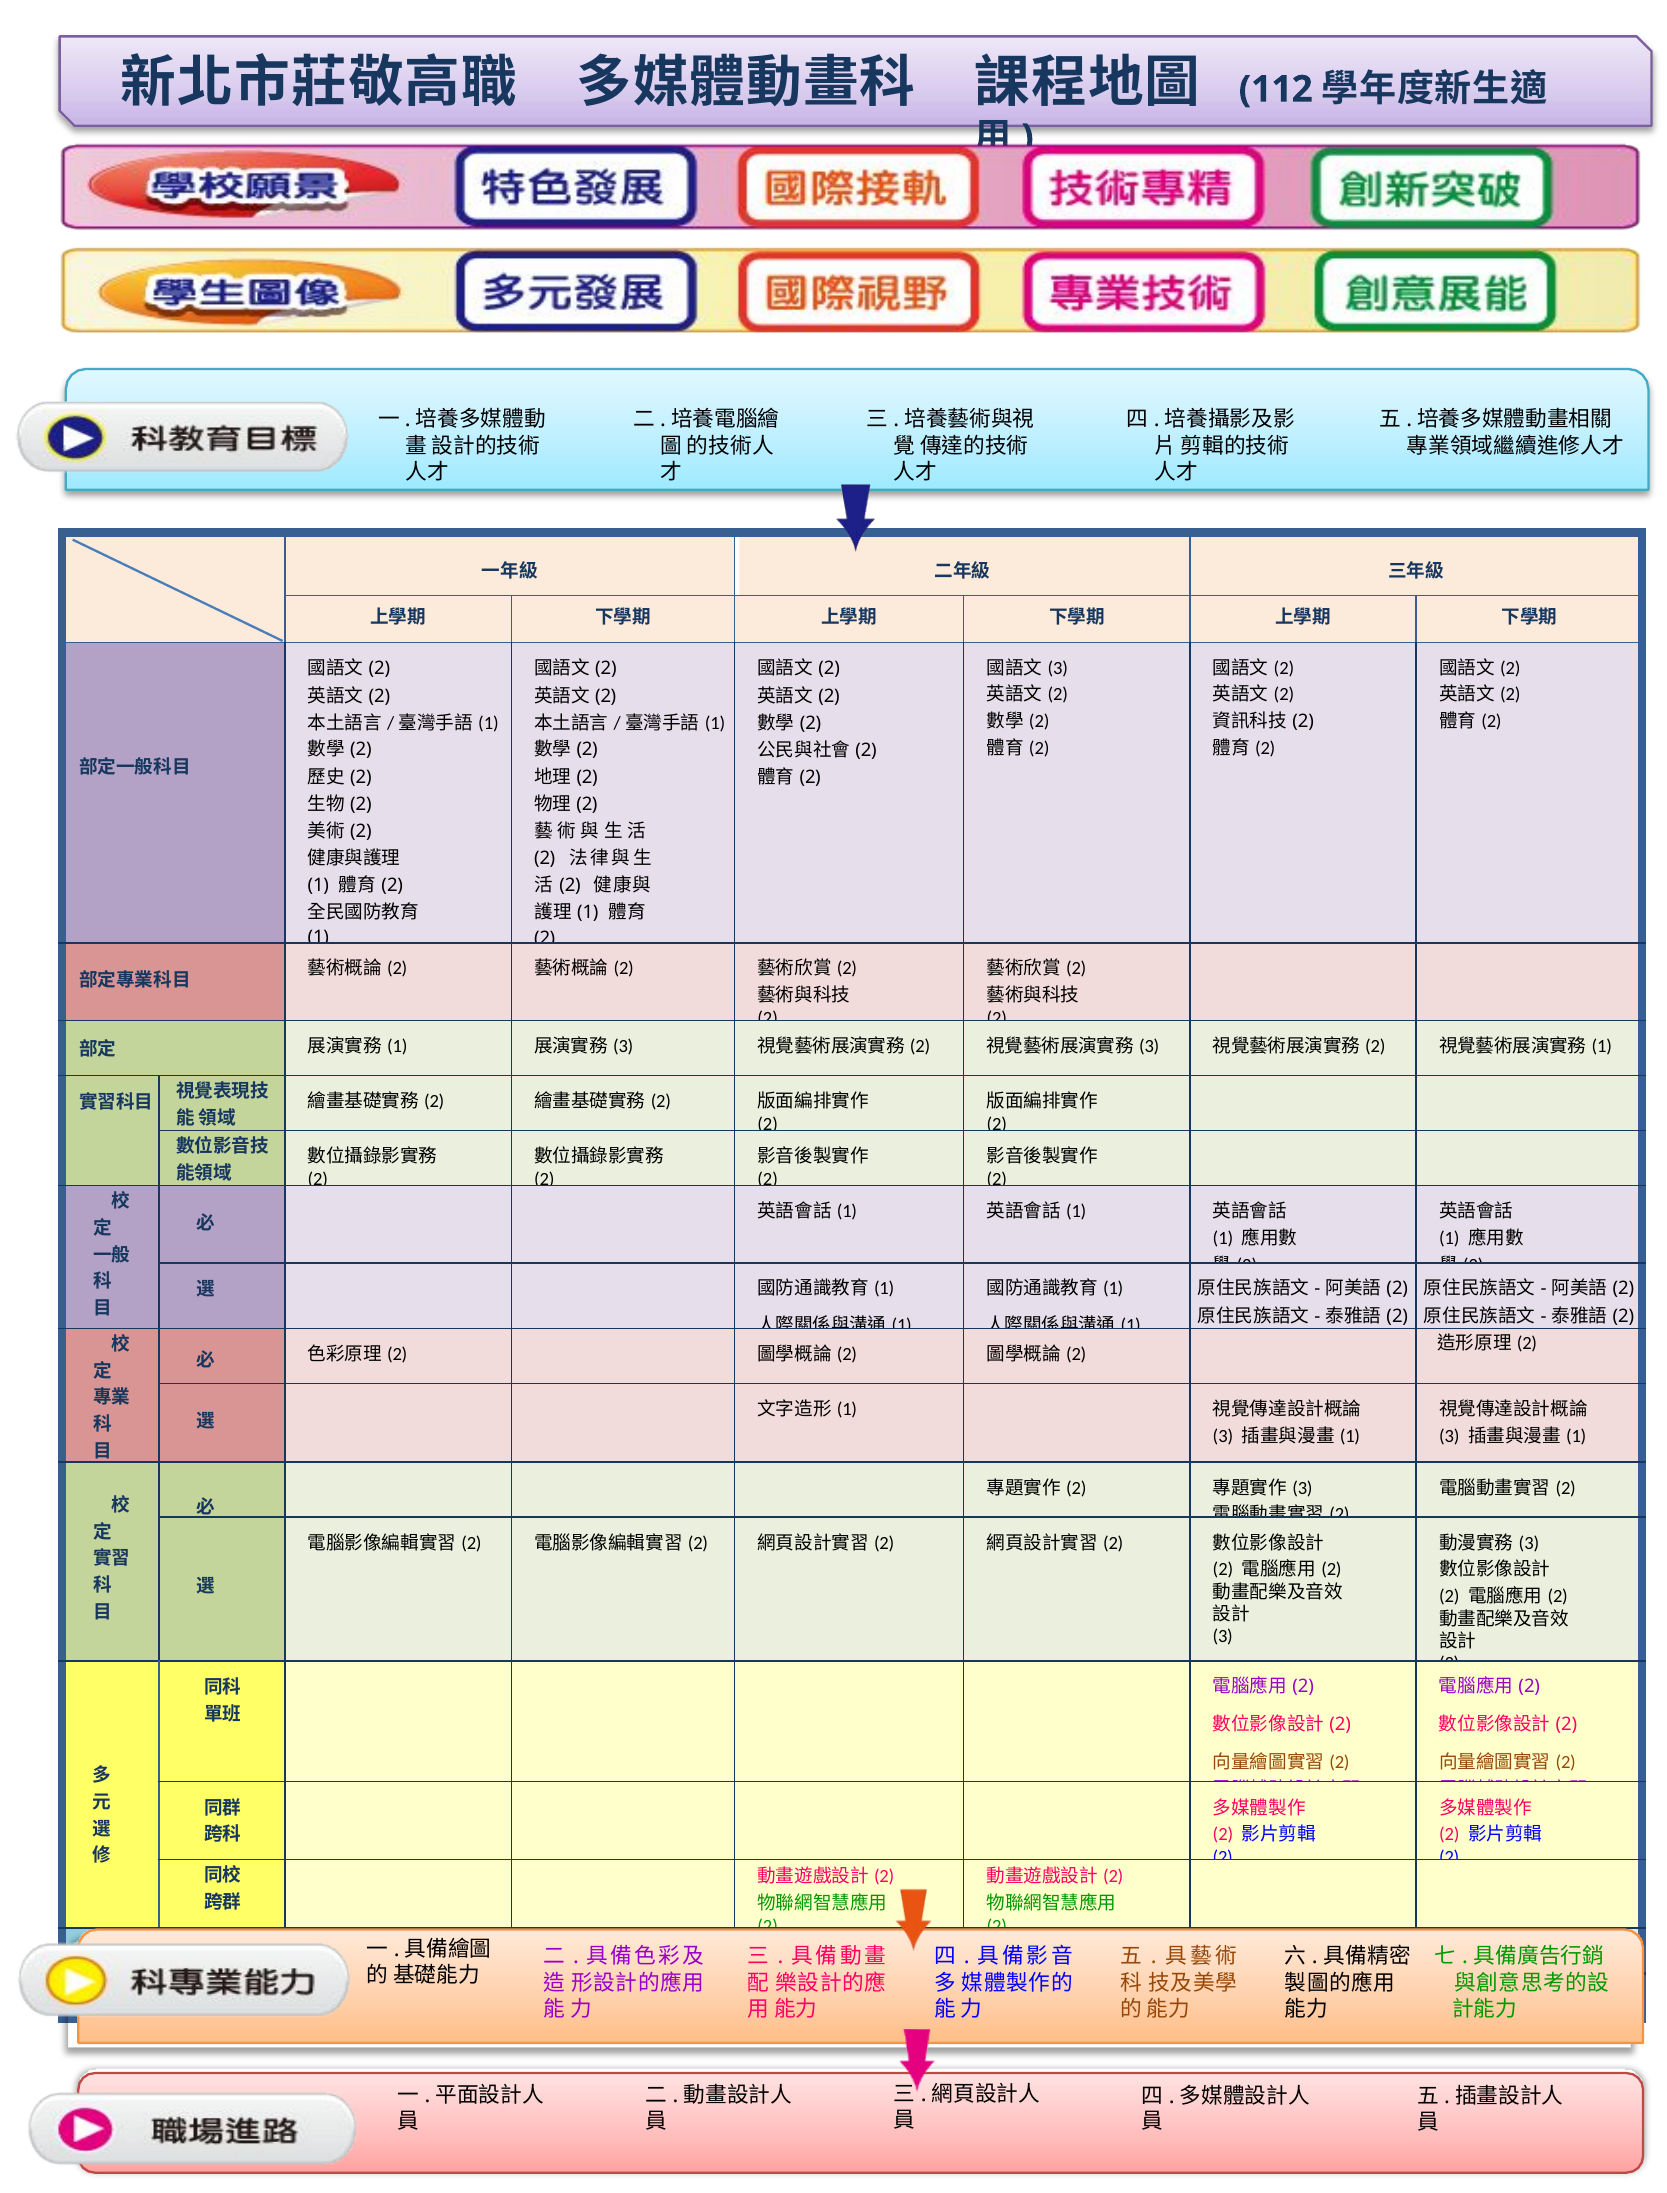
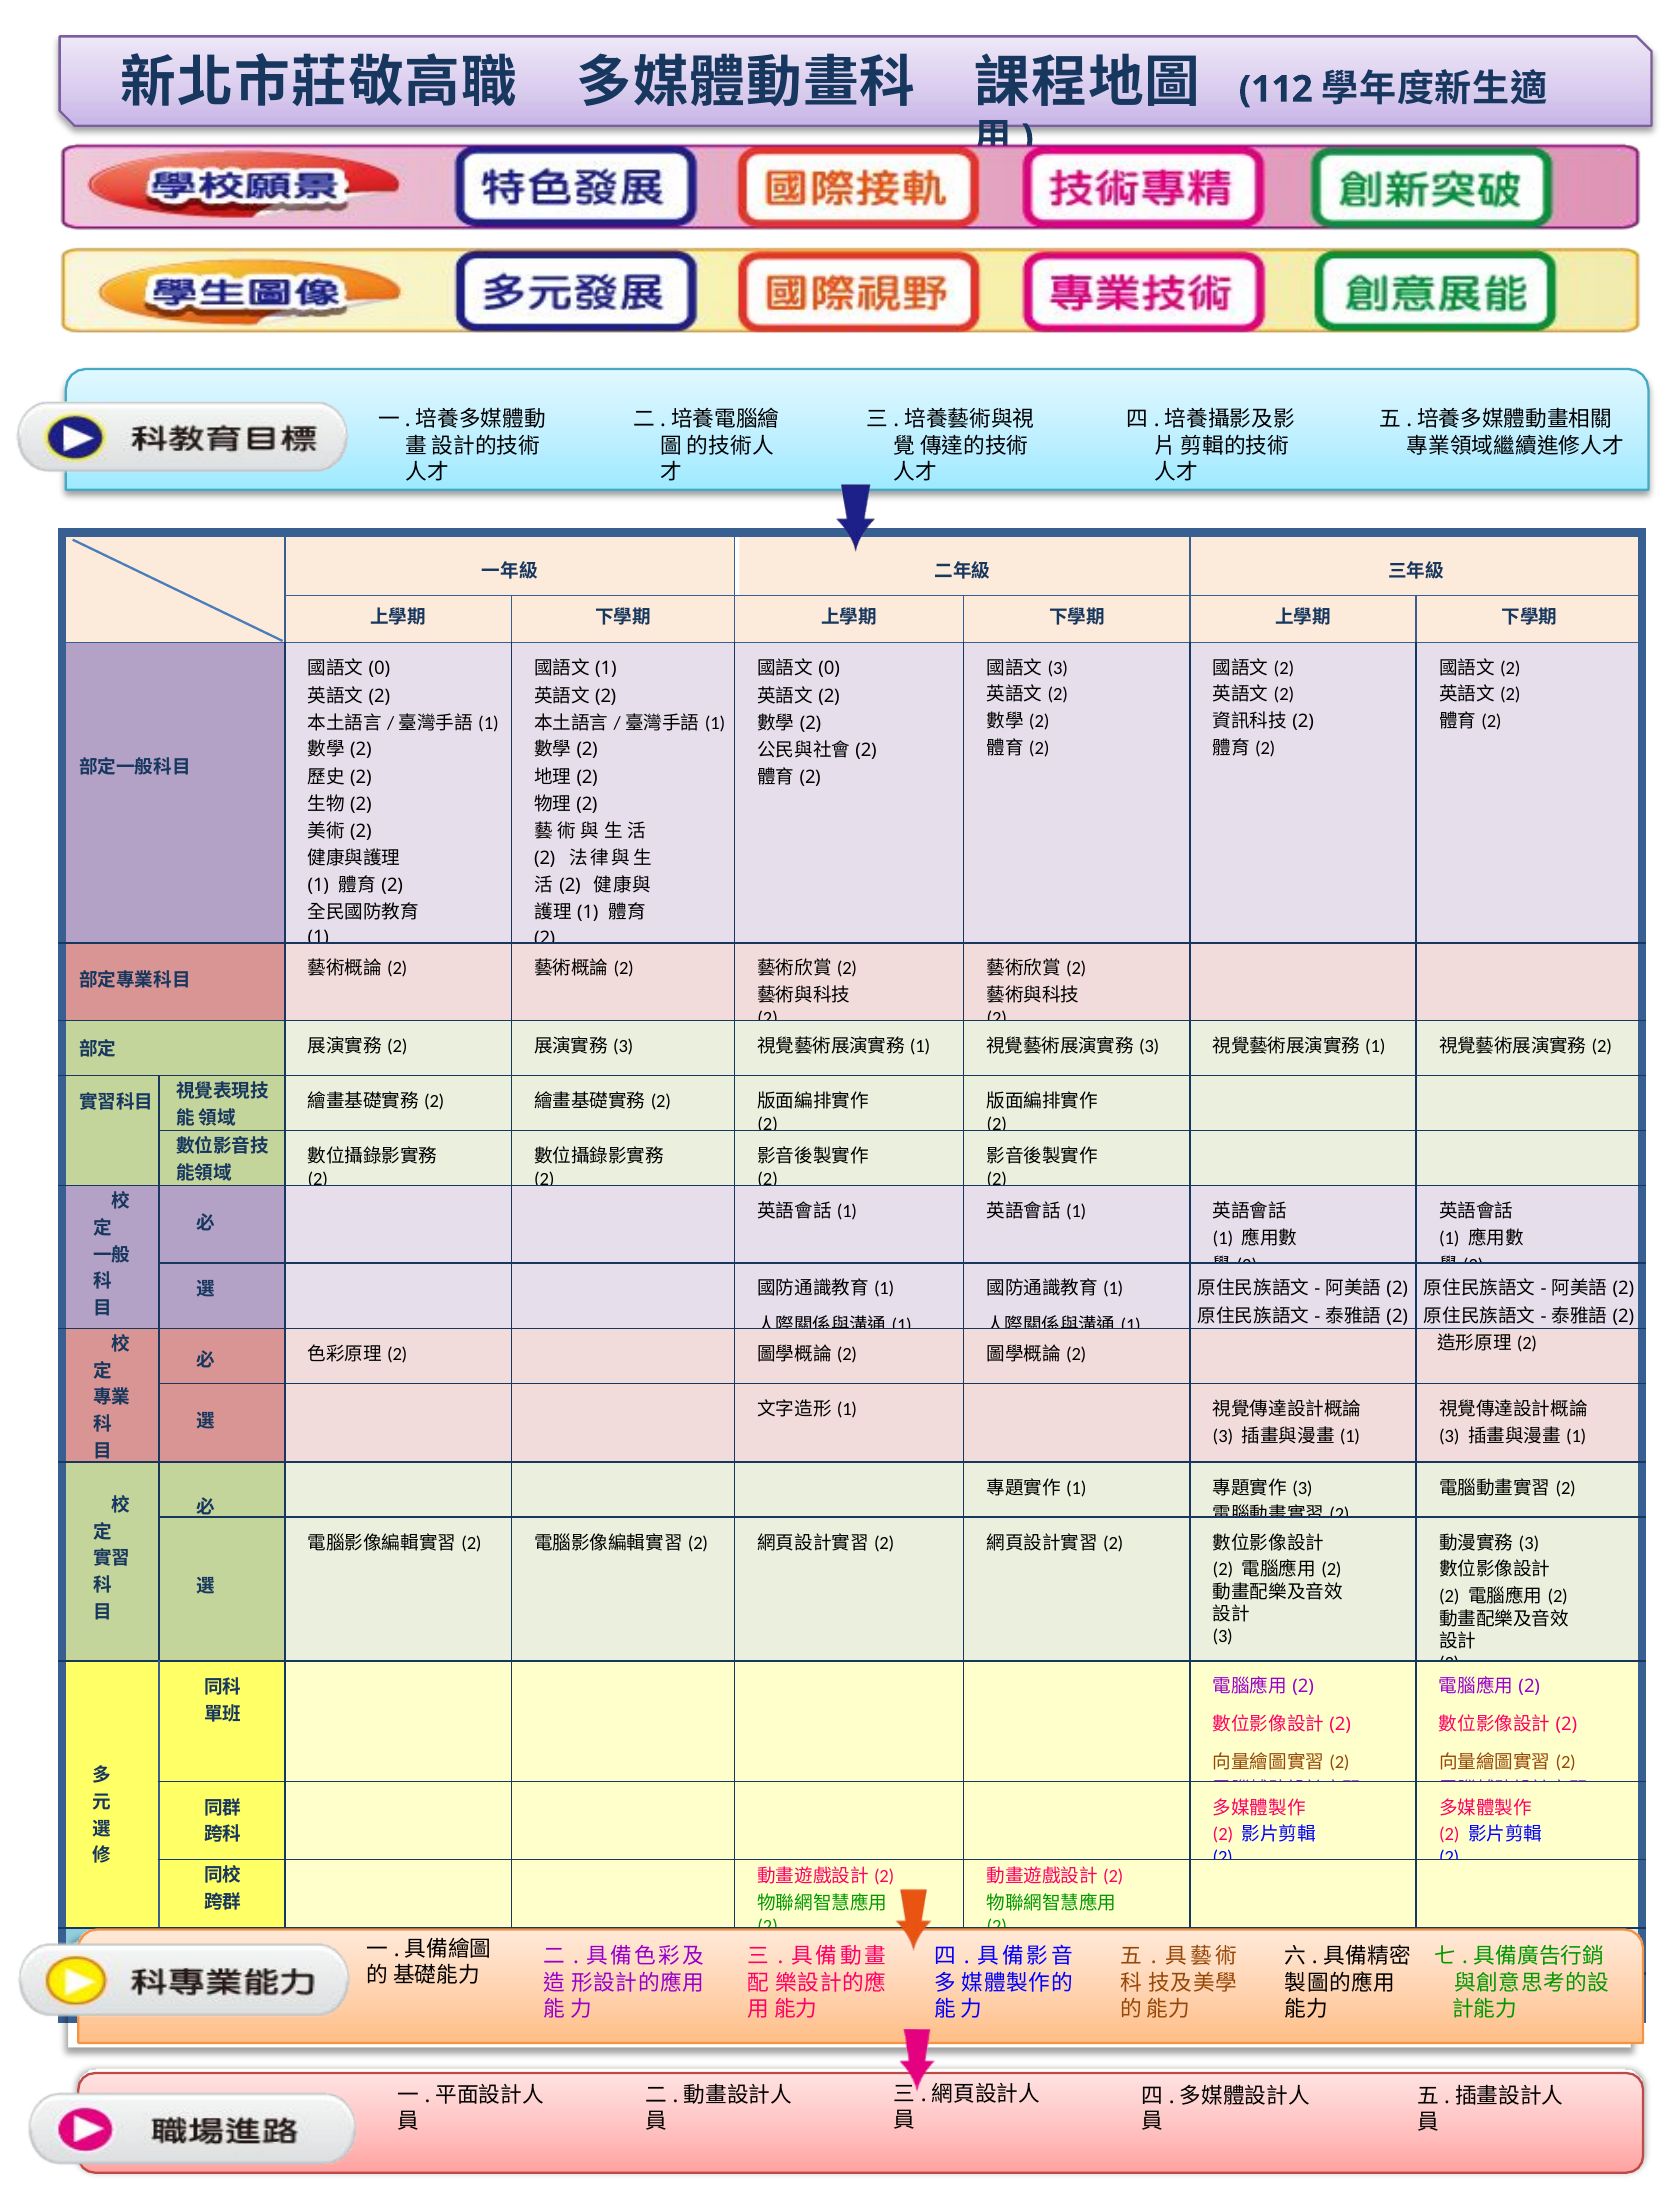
2: 2 -> 0 (379, 669)
2: 2 -> 1 (606, 669)
2: 2 -> 0 (829, 669)
1: 1 -> 2 (397, 1046)
2: 2 -> 1 (920, 1046)
2: 2 -> 1 (1375, 1046)
1: 1 -> 2 (1602, 1046)
2: 2 -> 1 (1076, 1488)
